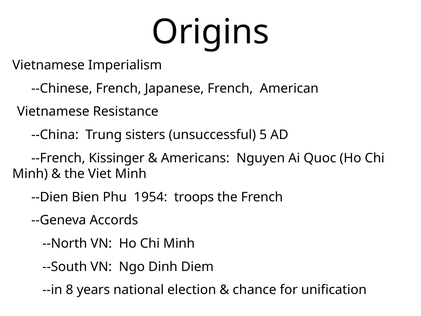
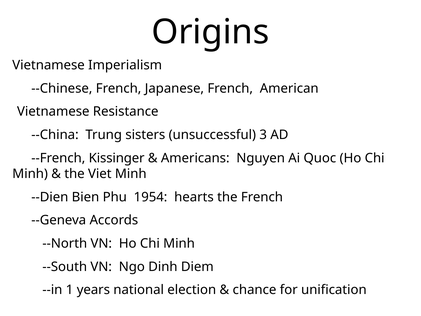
5: 5 -> 3 (263, 135)
troops: troops -> hearts (194, 197)
8: 8 -> 1 (70, 290)
